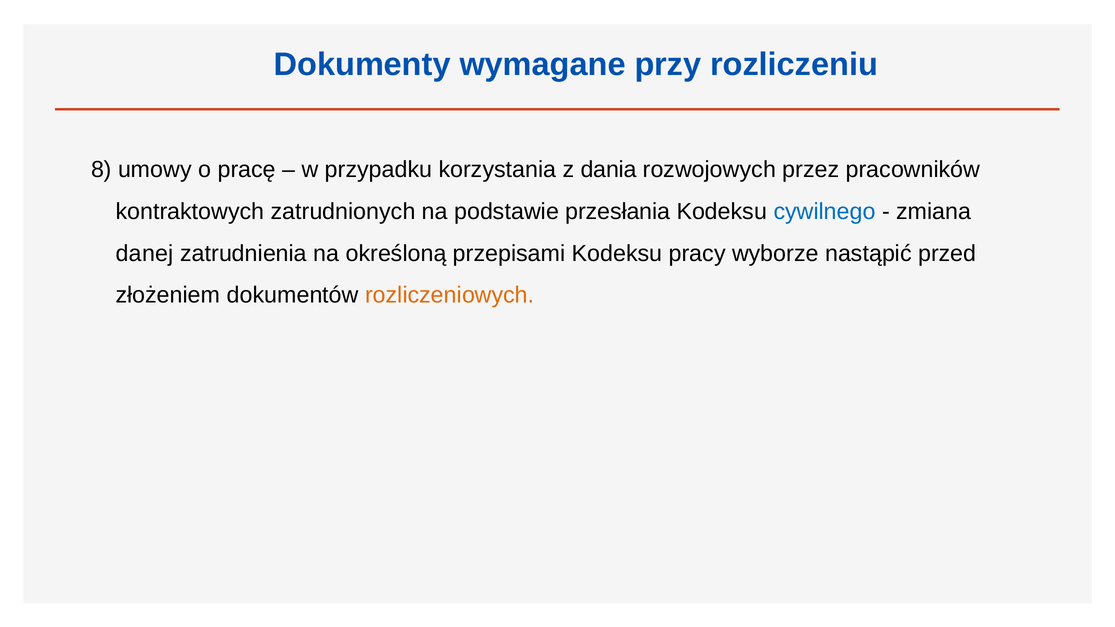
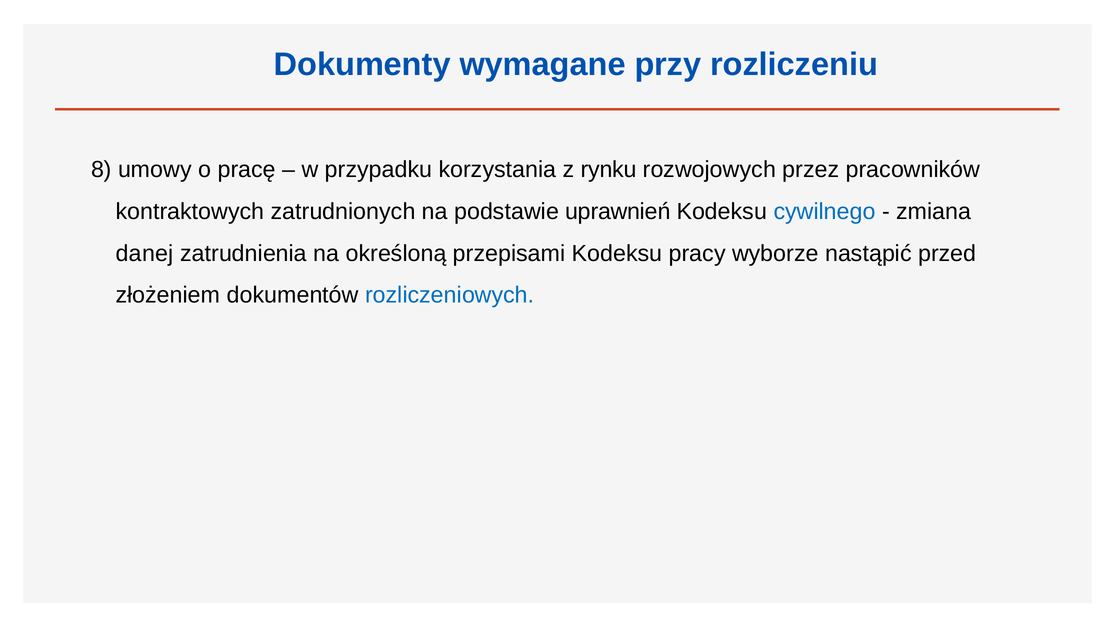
dania: dania -> rynku (609, 170)
przesłania: przesłania -> uprawnień (618, 212)
rozliczeniowych colour: orange -> blue (450, 295)
